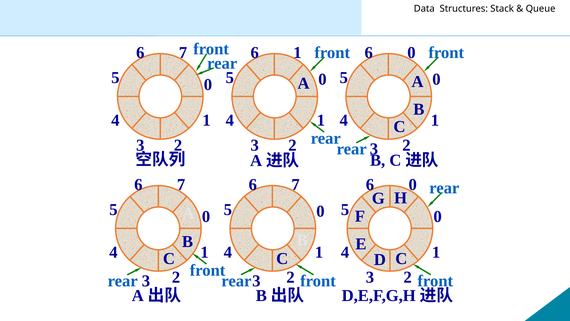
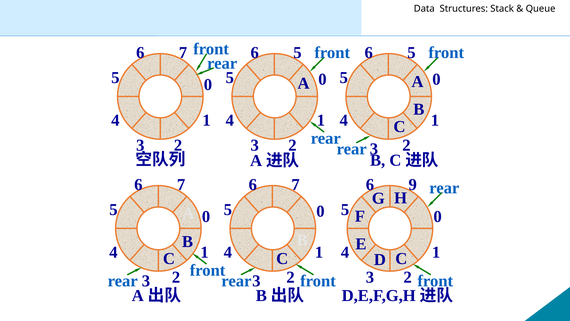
1: 1 -> 5 (297, 53)
0: 0 -> 5 (411, 53)
0: 0 -> 9 (413, 184)
